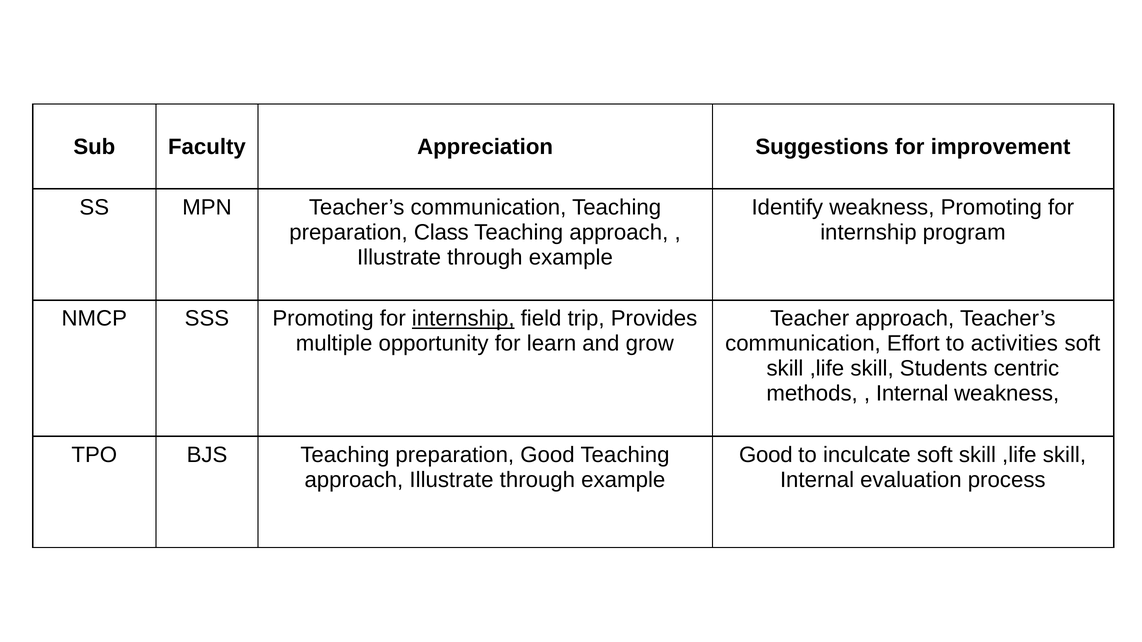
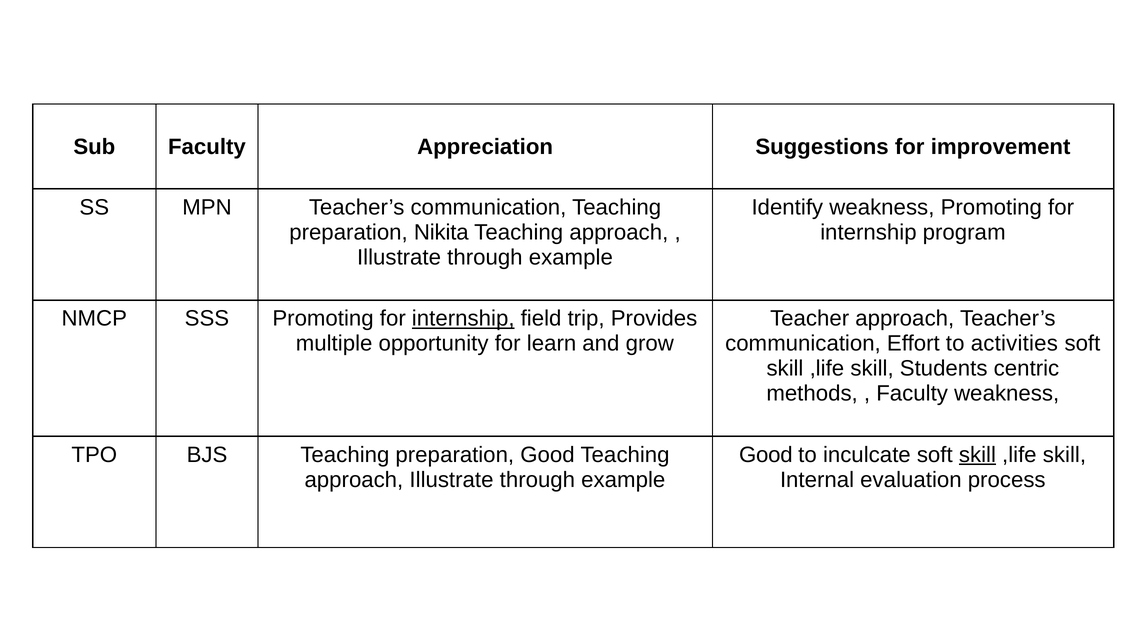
Class: Class -> Nikita (441, 233)
Internal: Internal -> Faculty (912, 394)
skill underline: none -> present (977, 455)
